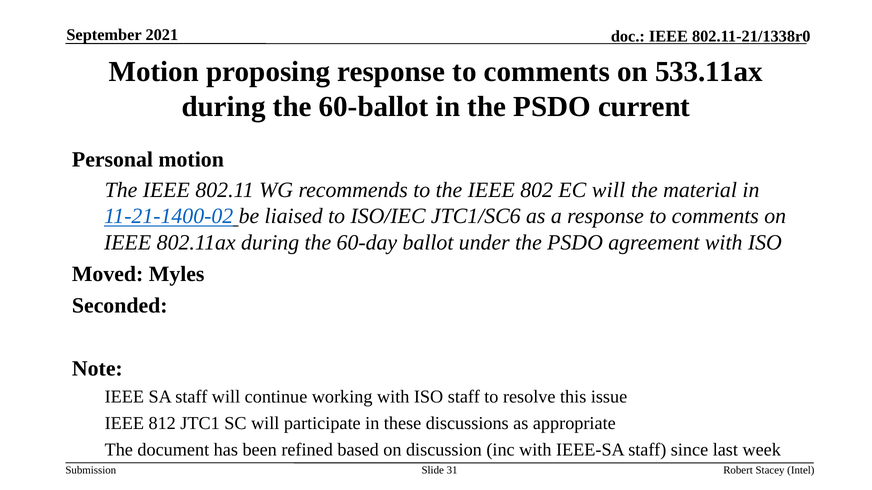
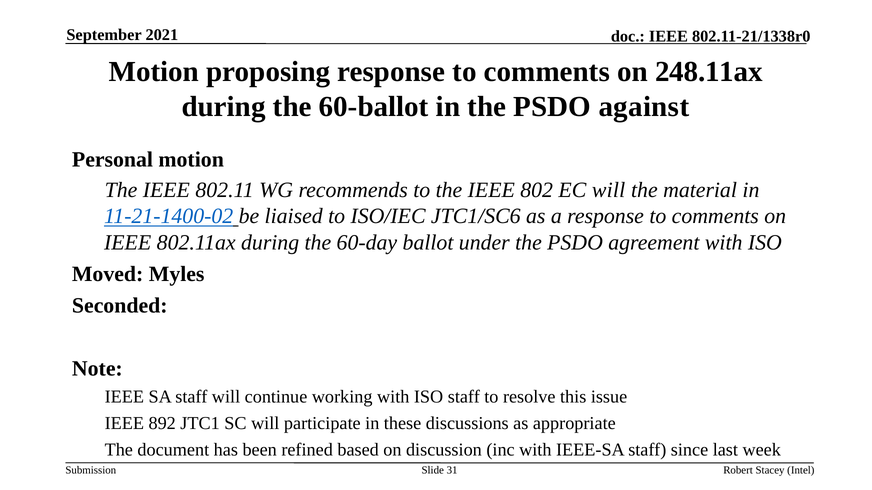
533.11ax: 533.11ax -> 248.11ax (709, 72)
current: current -> against (644, 107)
812: 812 -> 892 (162, 424)
